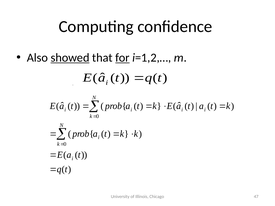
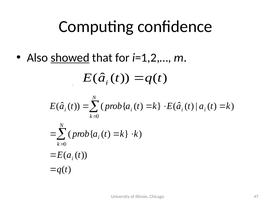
for underline: present -> none (122, 58)
